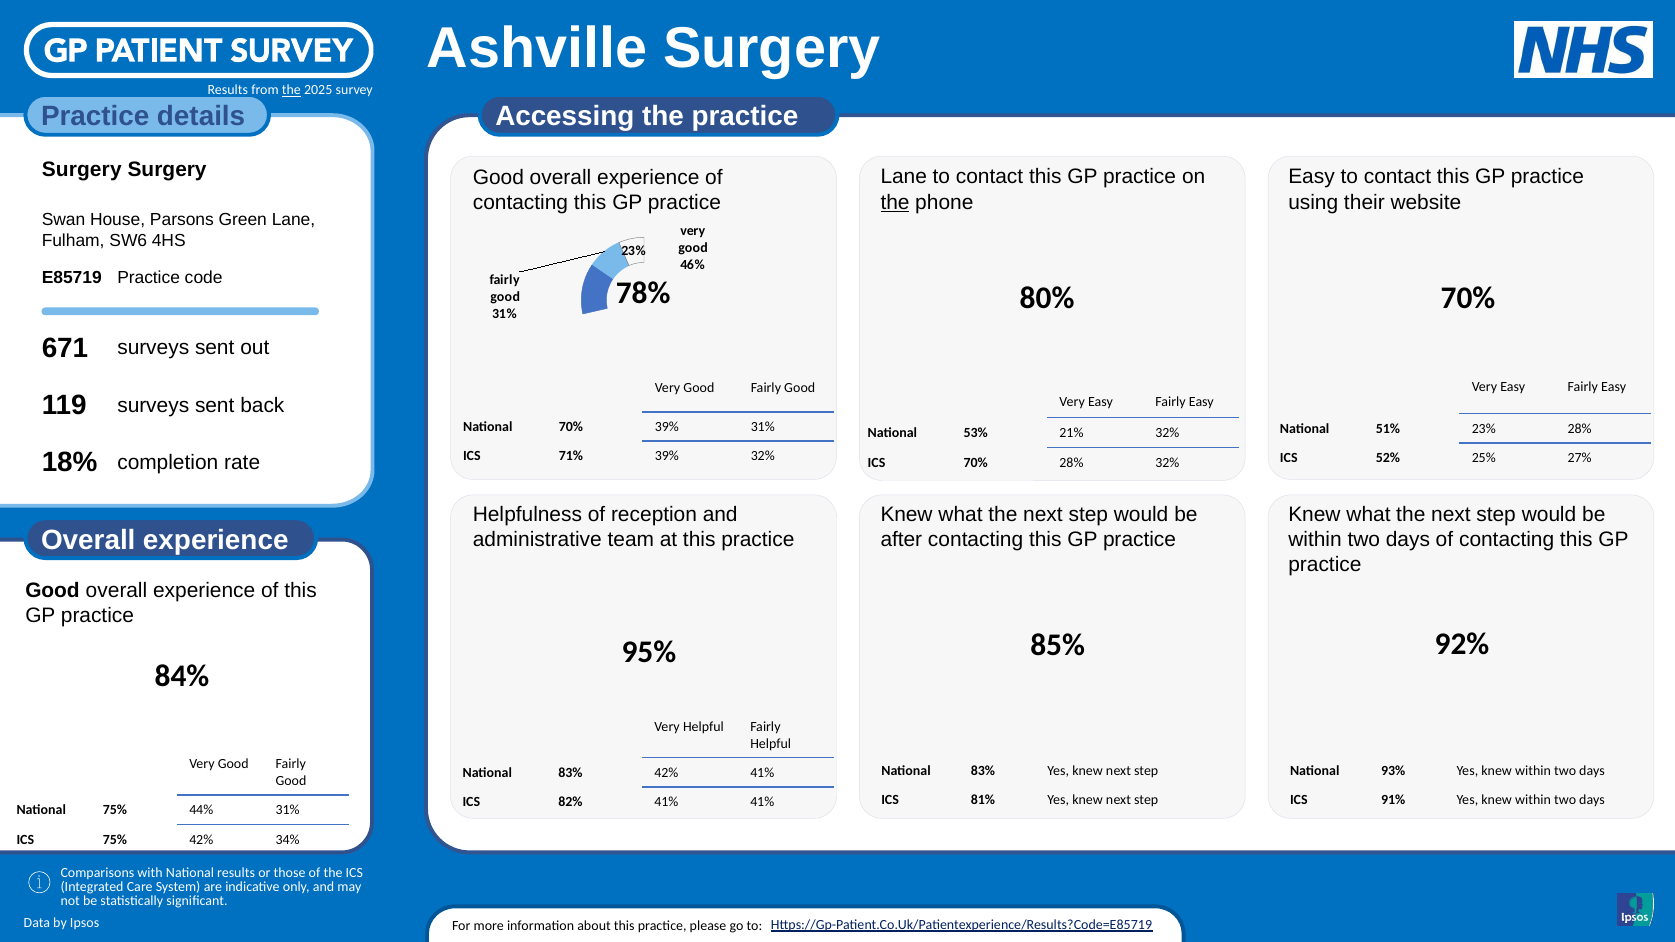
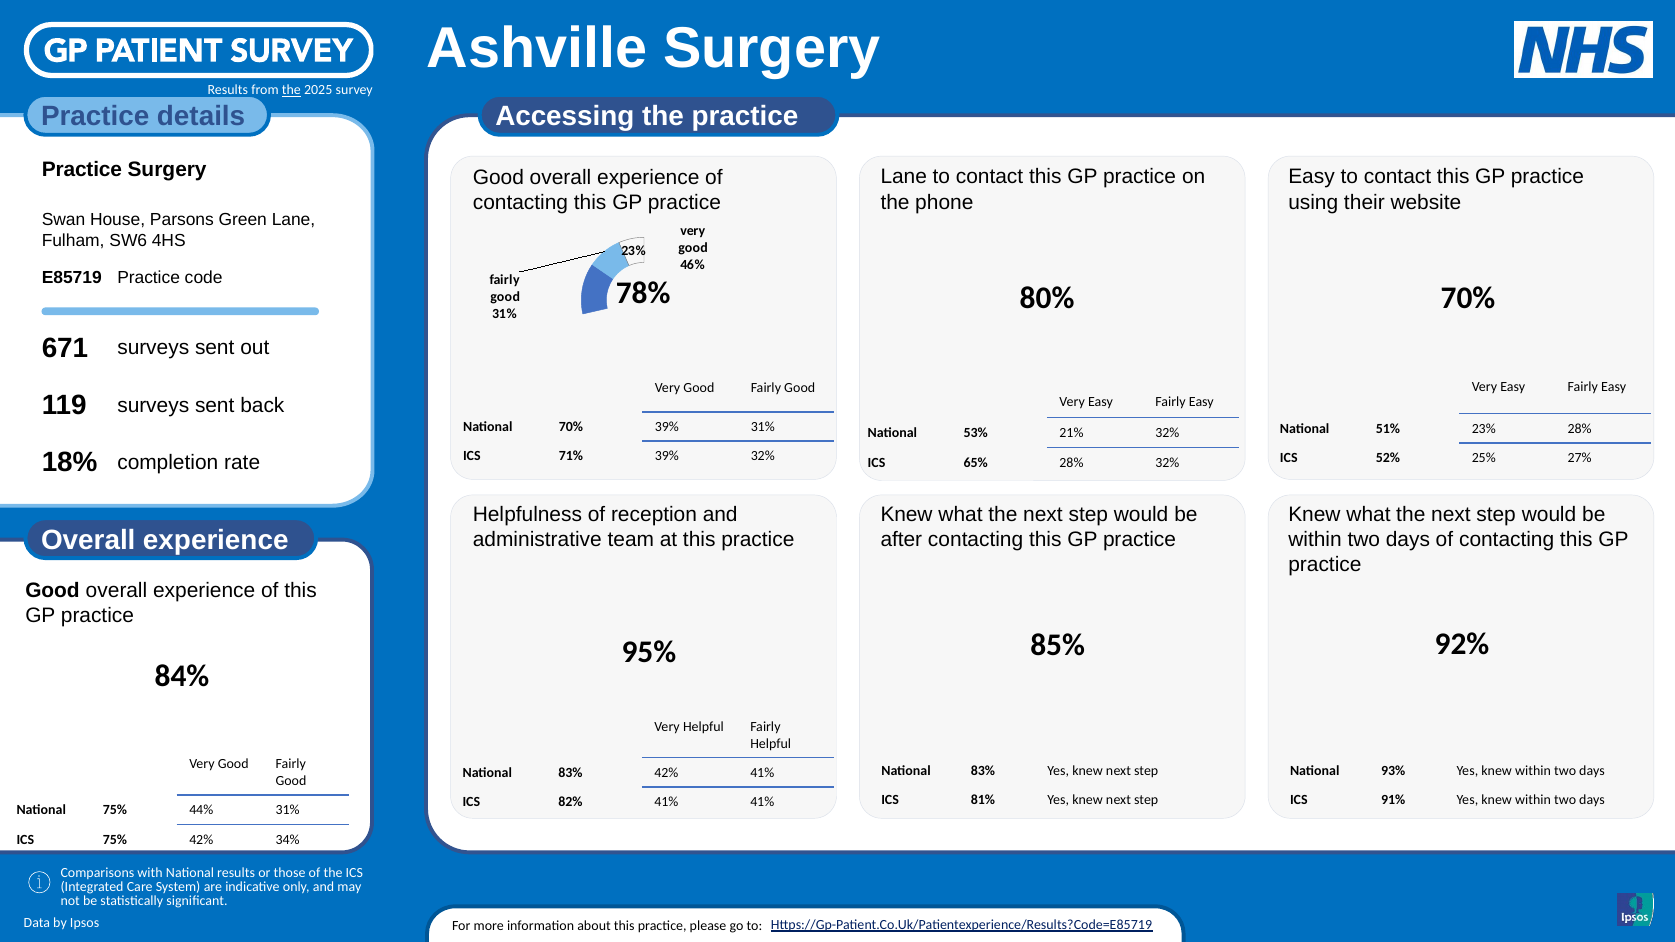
Surgery: Surgery -> Practice (82, 170)
the underline: present -> none (895, 202)
ICS 70%: 70% -> 65% (976, 463)
